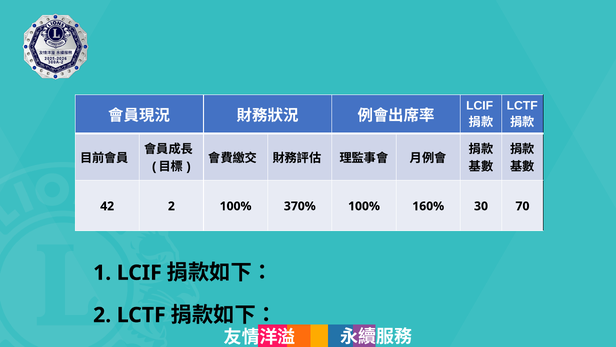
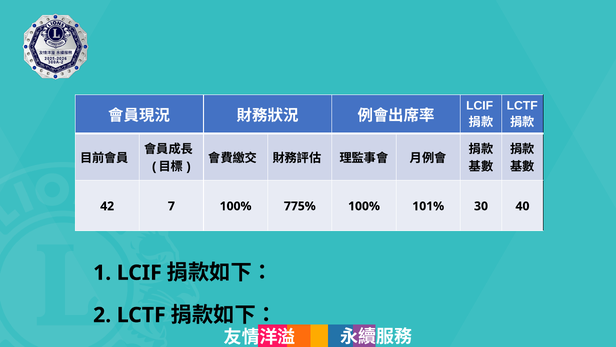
42 2: 2 -> 7 (171, 206)
370%: 370% -> 775% (300, 206)
160%: 160% -> 101% (428, 206)
70: 70 -> 40 (522, 206)
